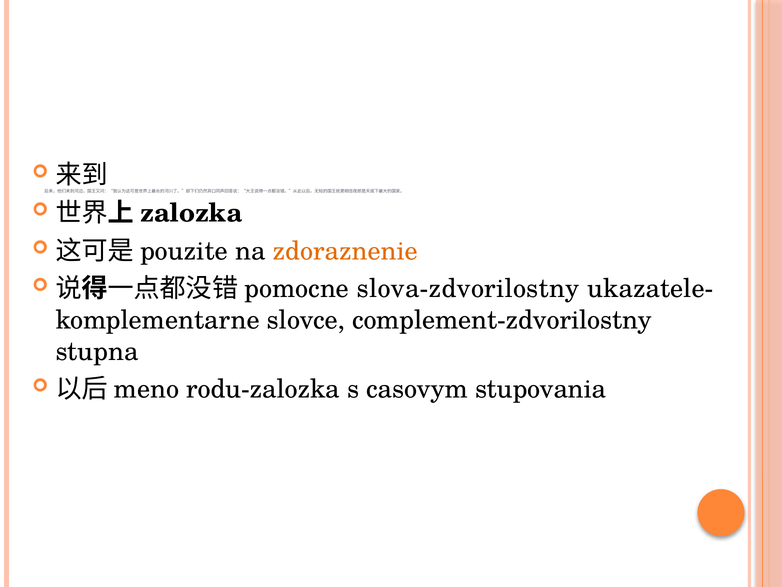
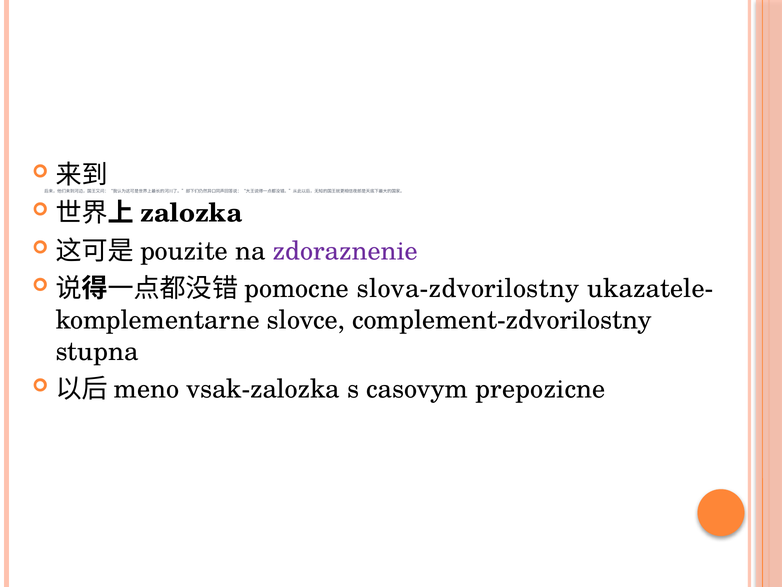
zdoraznenie colour: orange -> purple (345, 251)
rodu-zalozka: rodu-zalozka -> vsak-zalozka (263, 389)
stupovania: stupovania -> prepozicne (540, 389)
